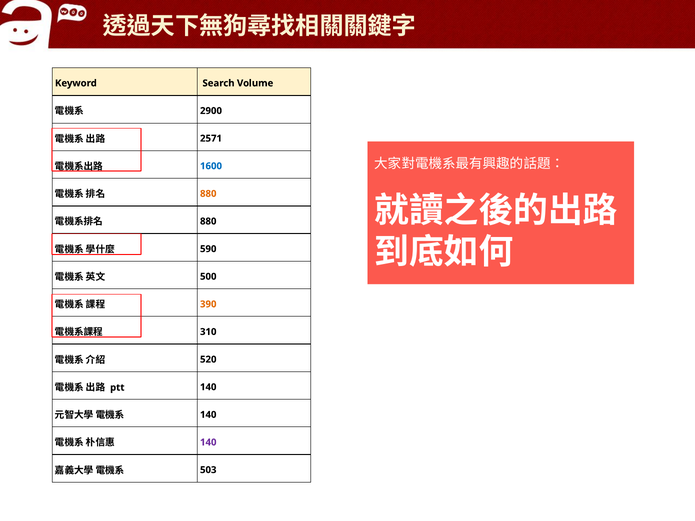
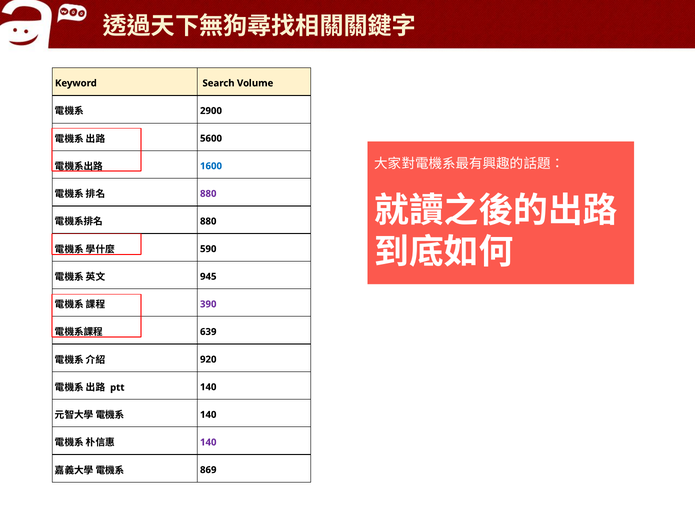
2571: 2571 -> 5600 (211, 138)
880 colour: orange -> purple (208, 194)
500: 500 -> 945 (208, 277)
390 colour: orange -> purple (208, 304)
310: 310 -> 639 (208, 332)
520: 520 -> 920 (208, 360)
503: 503 -> 869 (208, 470)
